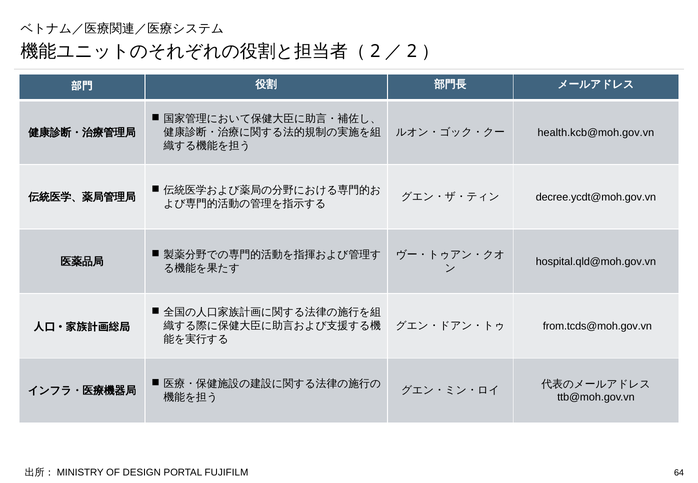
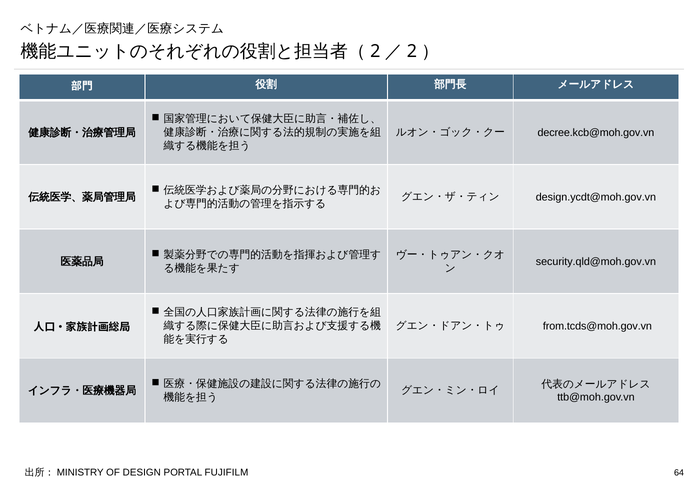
health.kcb@moh.gov.vn: health.kcb@moh.gov.vn -> decree.kcb@moh.gov.vn (596, 133)
decree.ycdt@moh.gov.vn: decree.ycdt@moh.gov.vn -> design.ycdt@moh.gov.vn (596, 197)
hospital.qld@moh.gov.vn: hospital.qld@moh.gov.vn -> security.qld@moh.gov.vn (596, 262)
